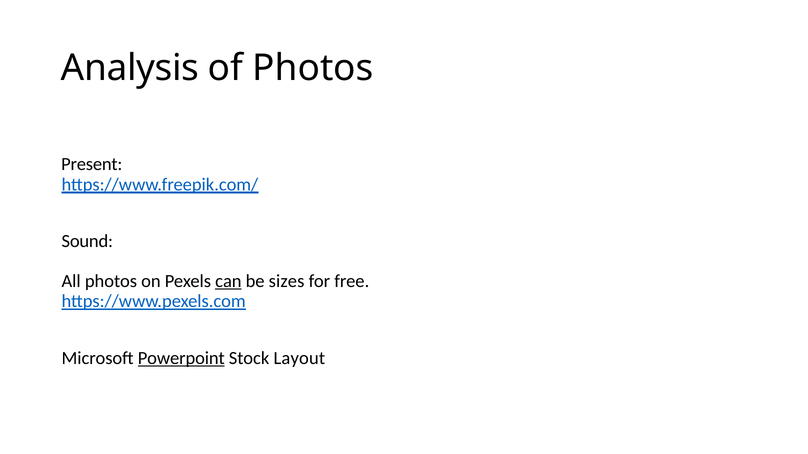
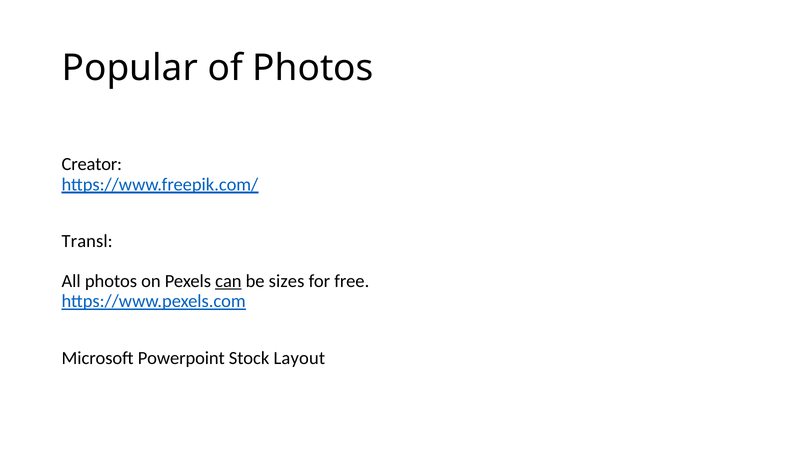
Analysis: Analysis -> Popular (130, 68)
Present: Present -> Creator (92, 164)
Sound: Sound -> Transl (87, 242)
Powerpoint underline: present -> none (181, 359)
